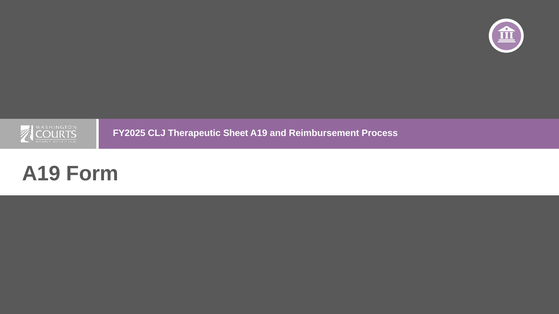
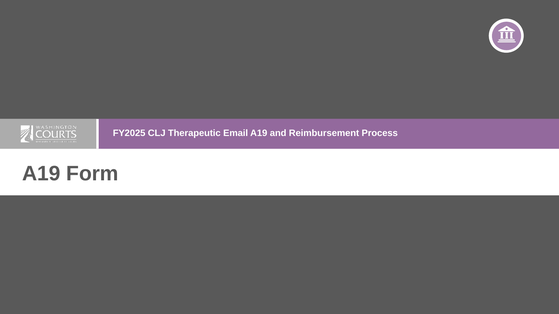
Sheet: Sheet -> Email (236, 133)
